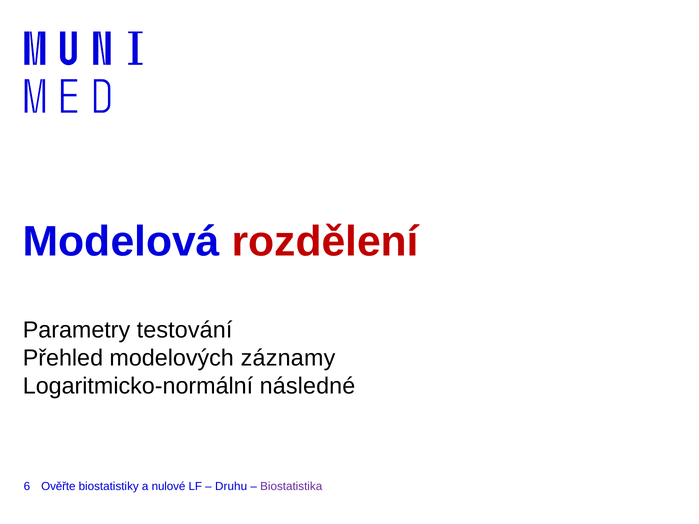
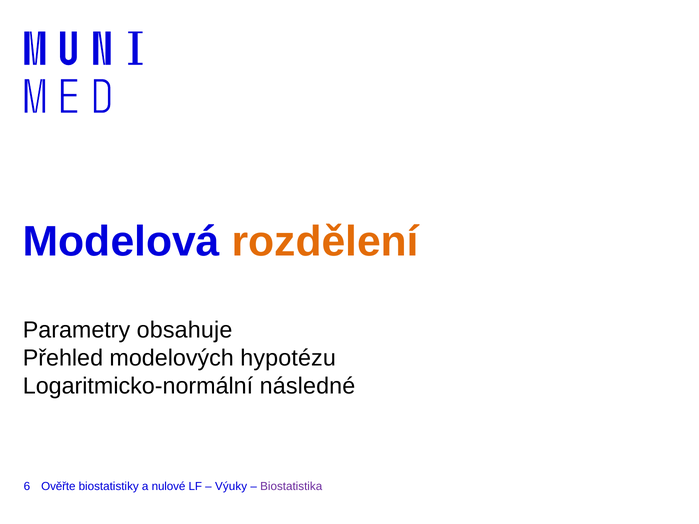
rozdělení colour: red -> orange (325, 242)
testování: testování -> obsahuje (185, 330)
záznamy: záznamy -> hypotézu (288, 358)
Druhu: Druhu -> Výuky (231, 486)
